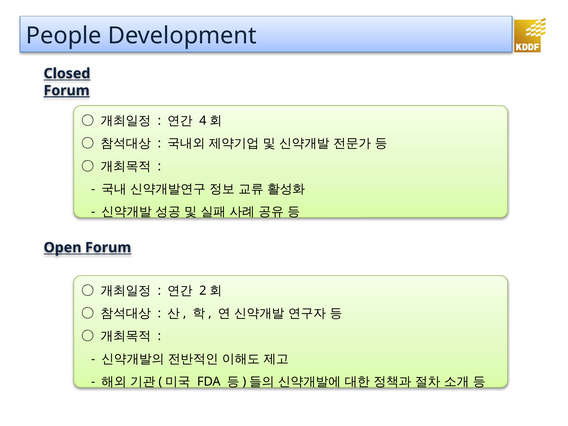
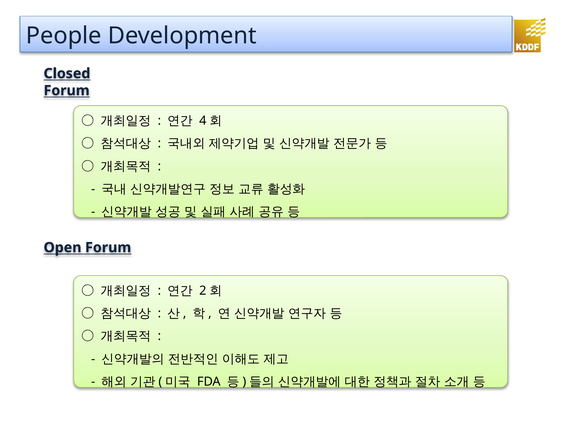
Forum underline: present -> none (67, 91)
